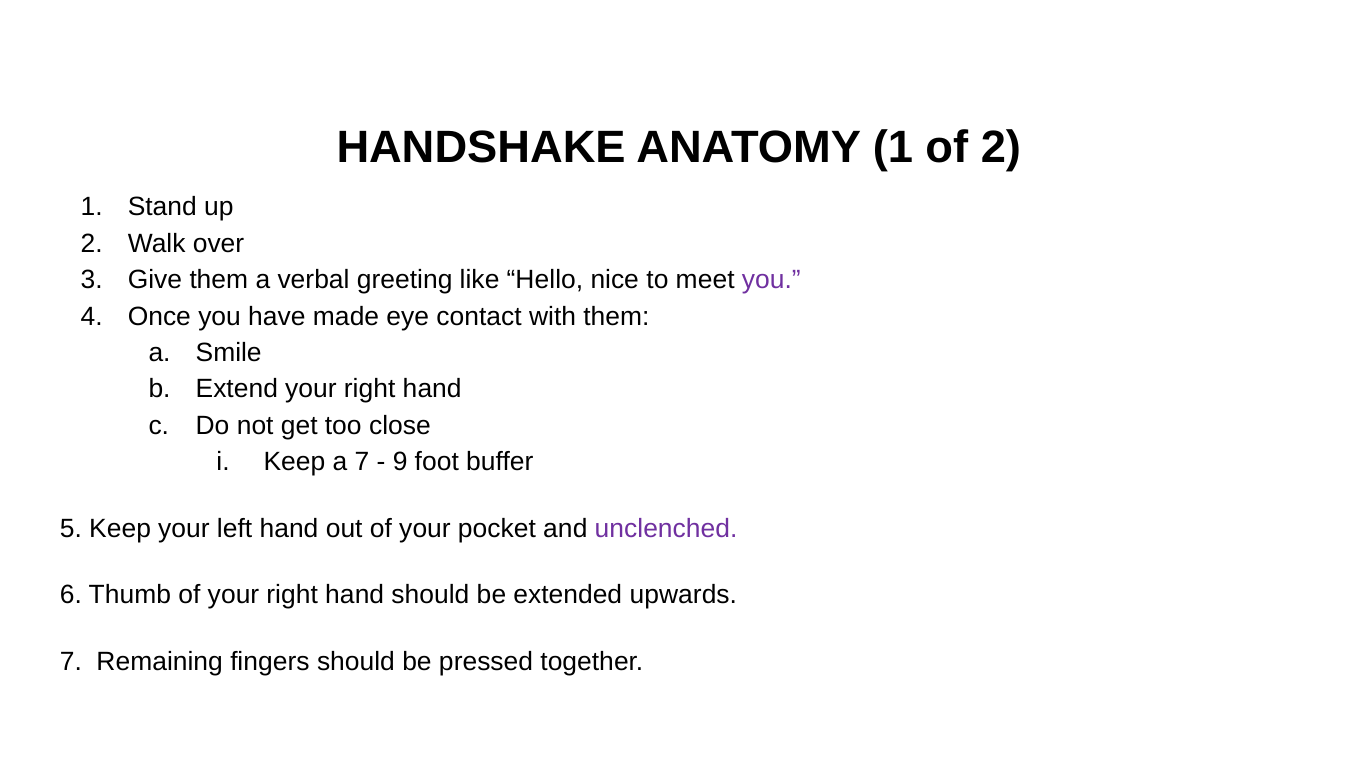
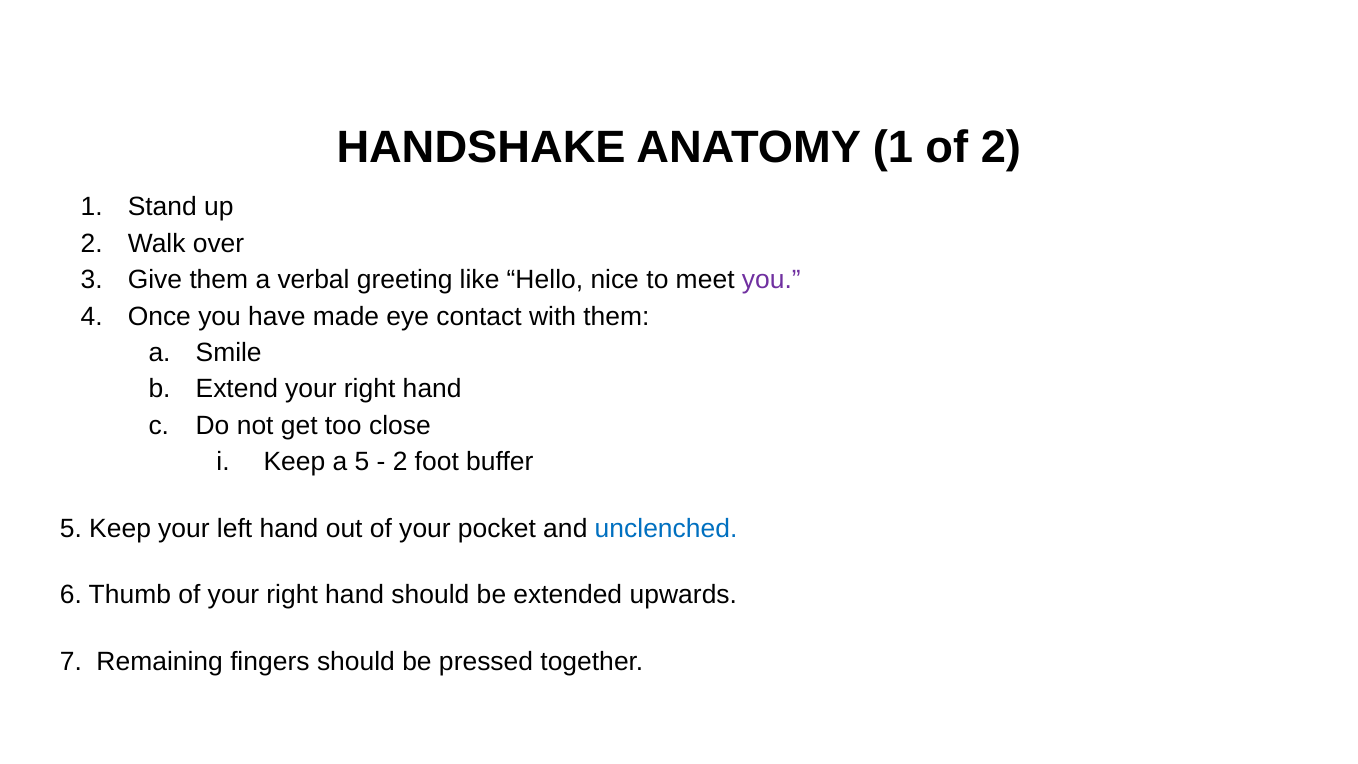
a 7: 7 -> 5 (362, 462)
9: 9 -> 2 (400, 462)
unclenched colour: purple -> blue (666, 529)
